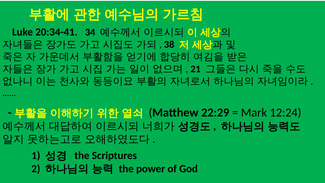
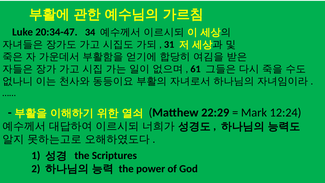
20:34-41: 20:34-41 -> 20:34-47 (56, 32)
38: 38 -> 31 (169, 45)
21: 21 -> 61 (196, 69)
